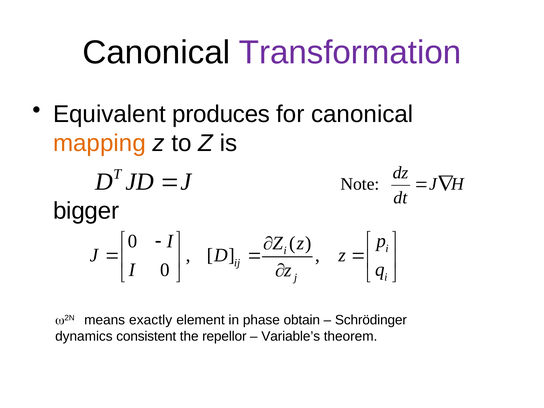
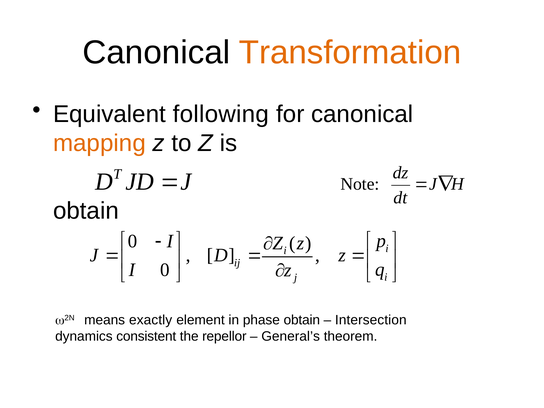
Transformation colour: purple -> orange (350, 53)
produces: produces -> following (221, 114)
bigger: bigger -> obtain (86, 211)
Schrödinger: Schrödinger -> Intersection (371, 320)
Variable’s: Variable’s -> General’s (291, 336)
